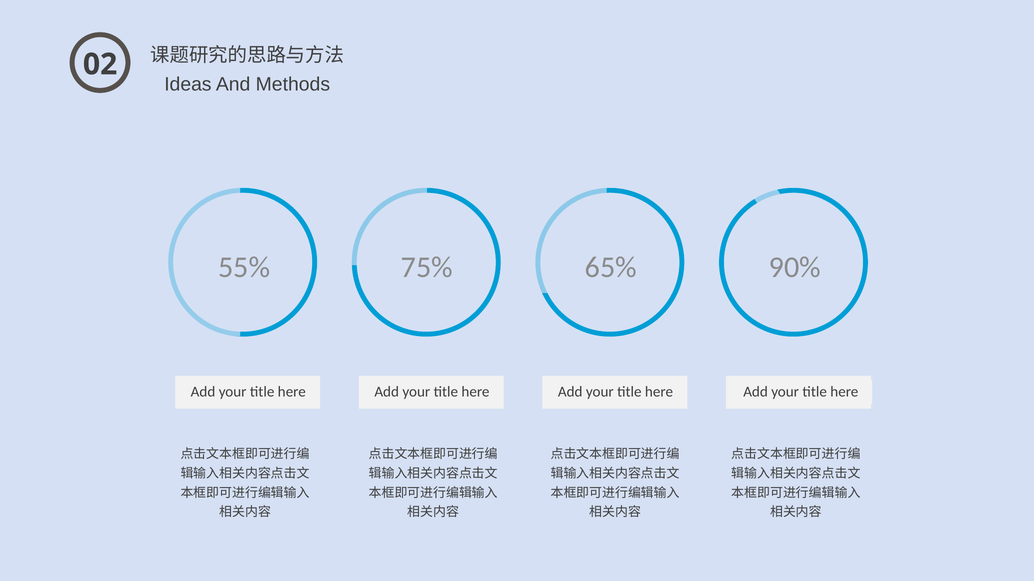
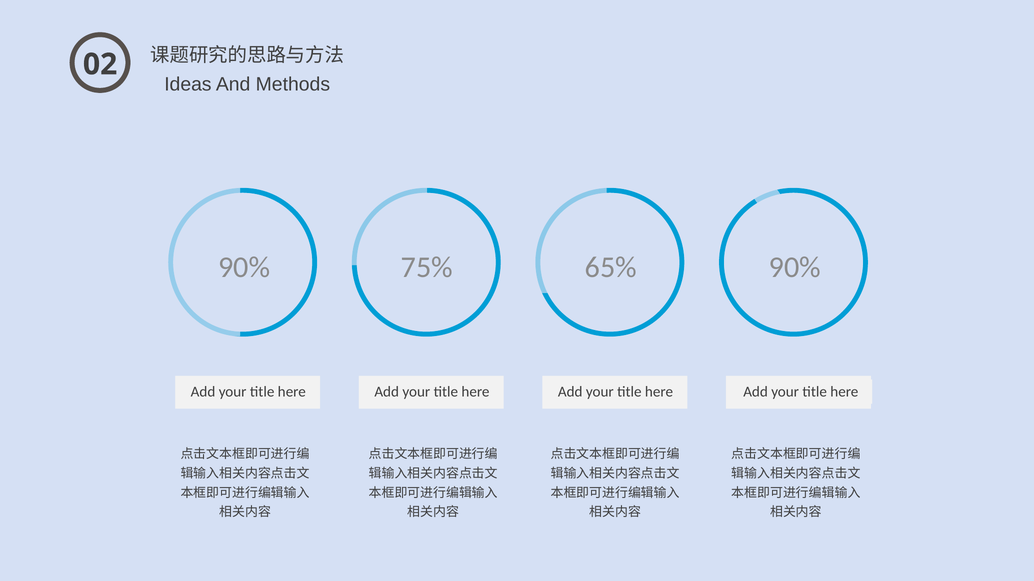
55%: 55% -> 90% (244, 268)
